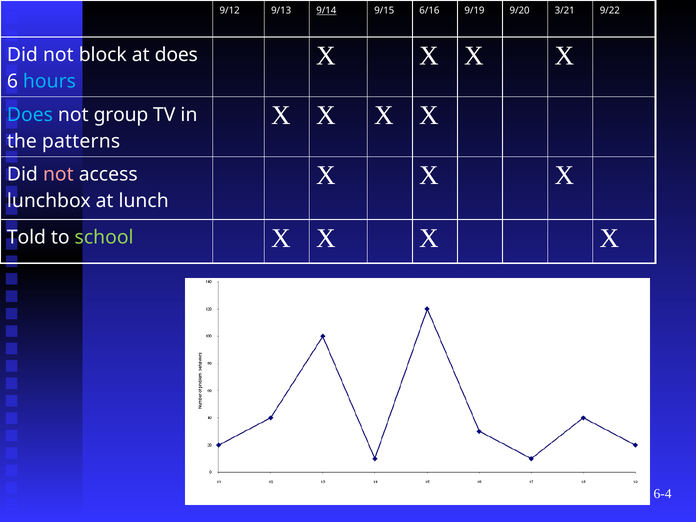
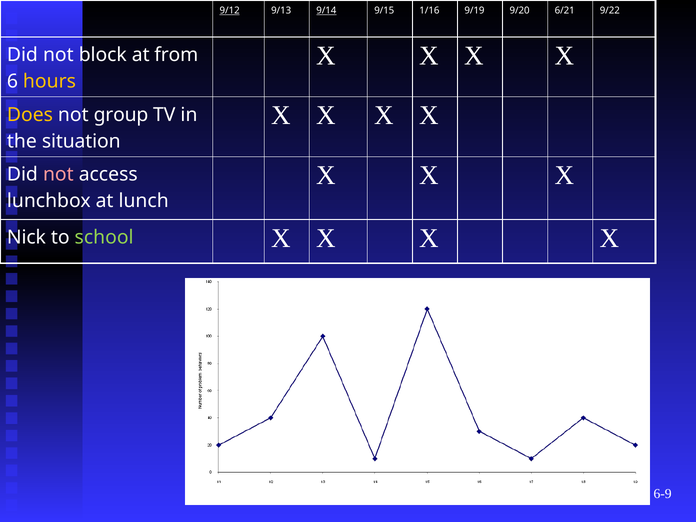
9/12 underline: none -> present (230, 11)
6/16: 6/16 -> 1/16 (429, 11)
3/21: 3/21 -> 6/21 (565, 11)
at does: does -> from (176, 55)
hours colour: light blue -> yellow (49, 81)
Does colour: light blue -> yellow (30, 115)
patterns: patterns -> situation (81, 141)
Told: Told -> Nick (26, 237)
6-4: 6-4 -> 6-9 (663, 494)
